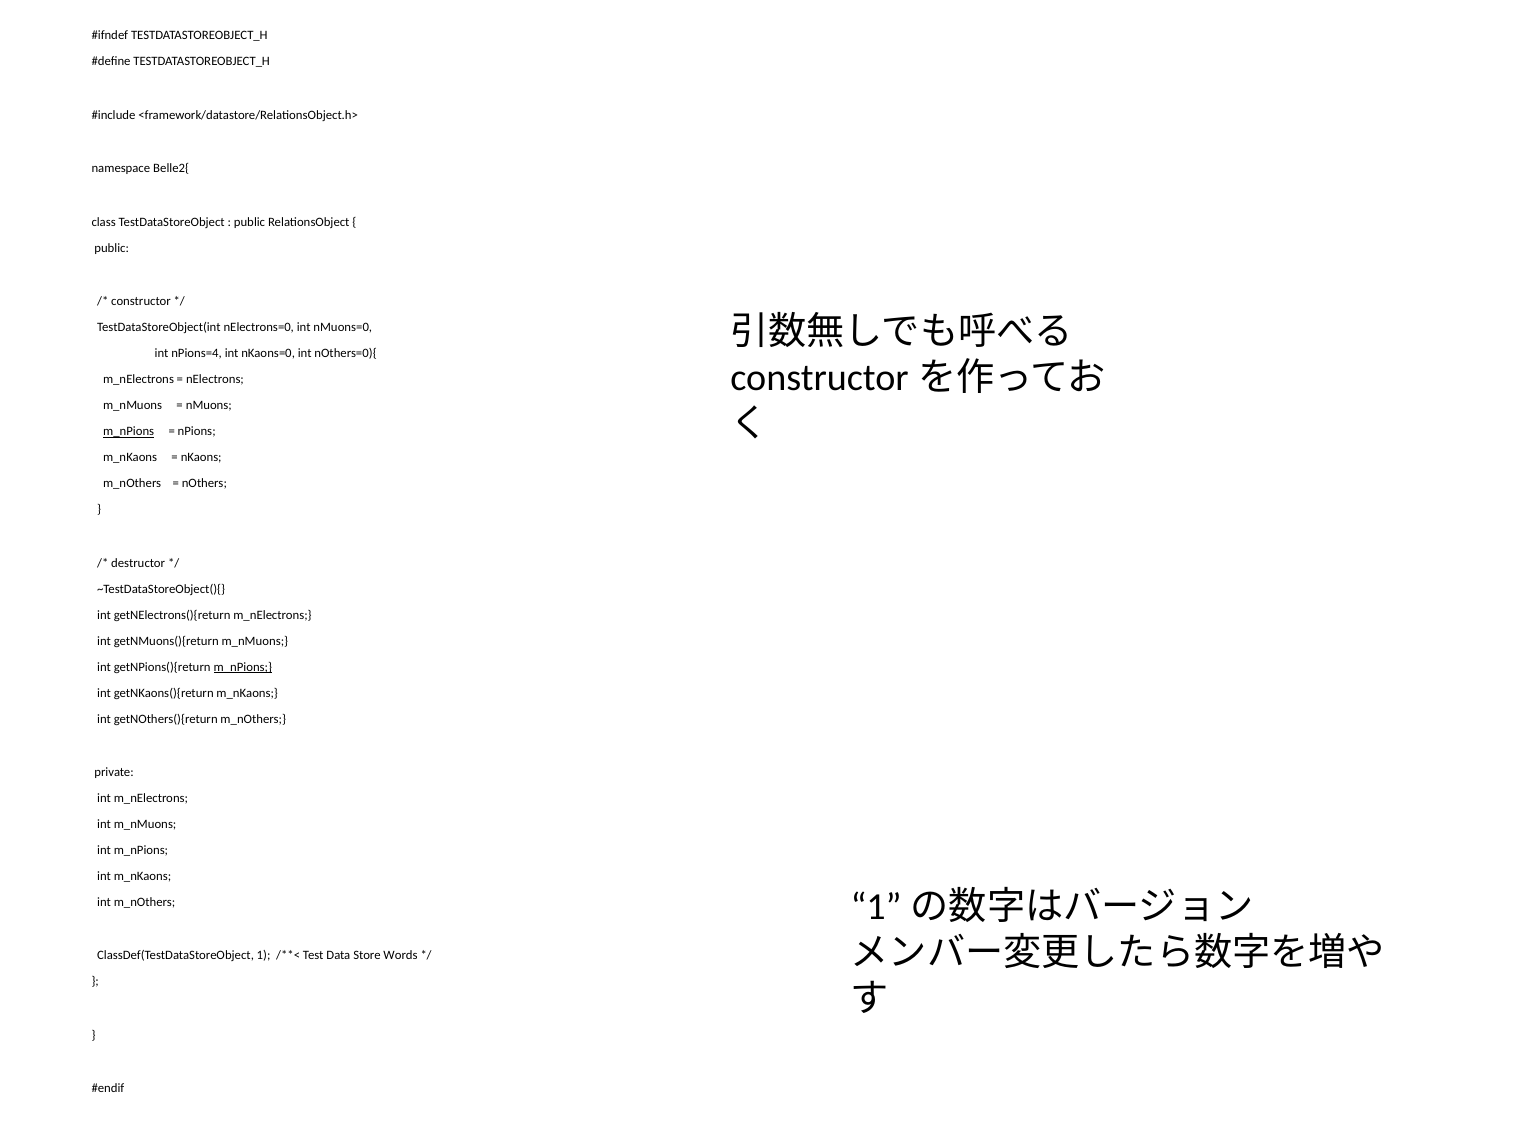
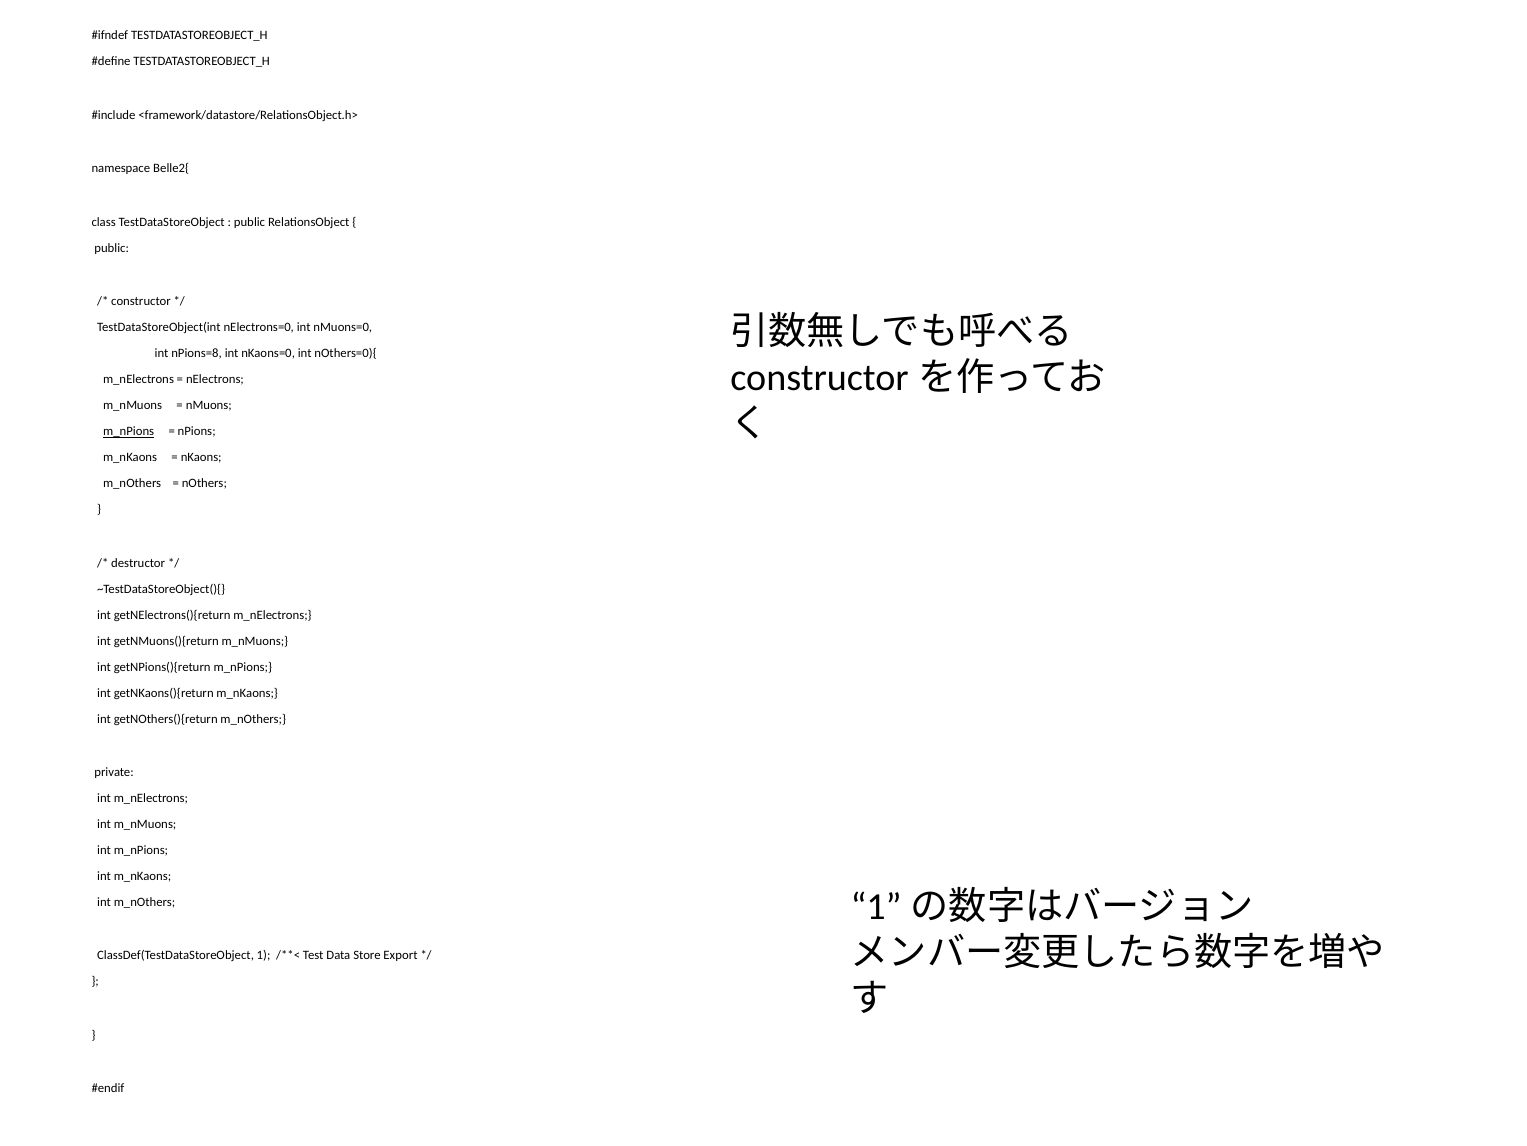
nPions=4: nPions=4 -> nPions=8 (197, 353)
m_nPions underline: present -> none (243, 666)
Words: Words -> Export (401, 955)
